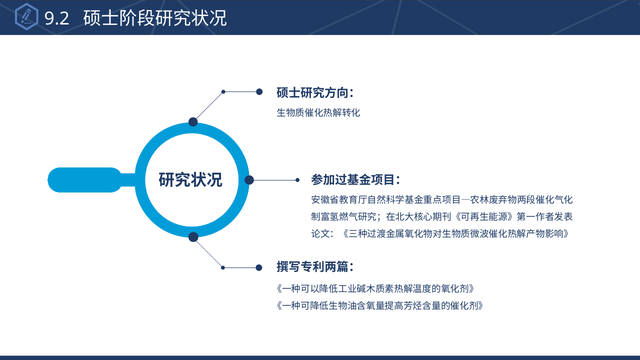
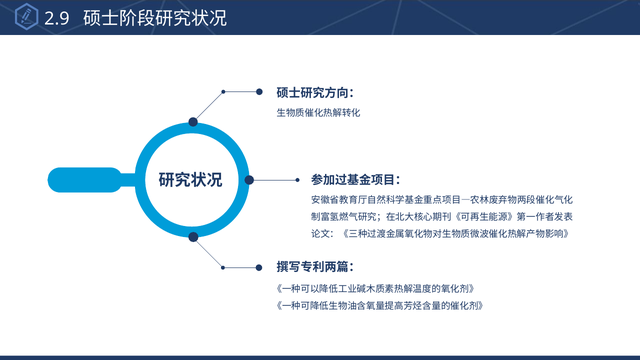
9.2: 9.2 -> 2.9 (57, 19)
